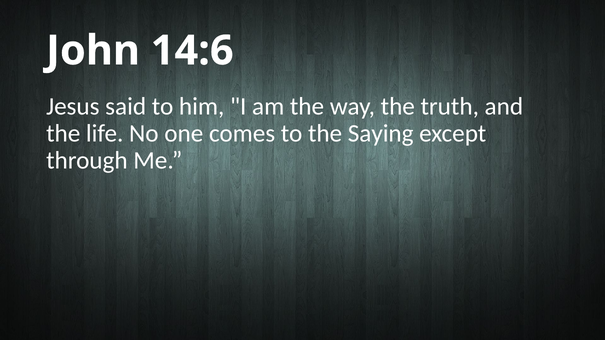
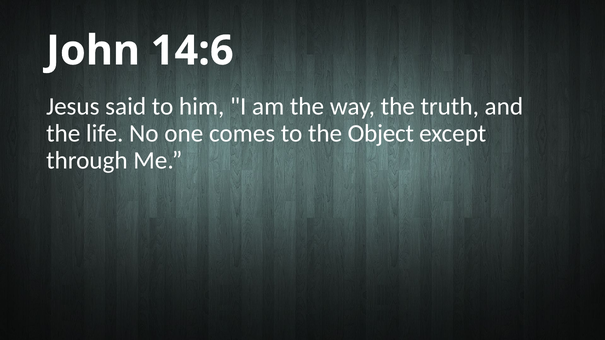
Saying: Saying -> Object (381, 134)
